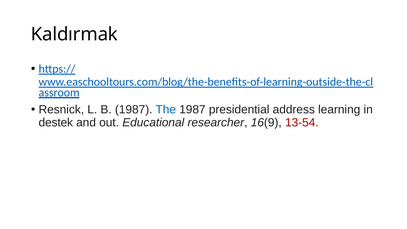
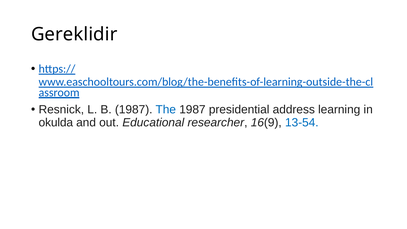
Kaldırmak: Kaldırmak -> Gereklidir (74, 34)
destek: destek -> okulda (56, 122)
13-54 colour: red -> blue (302, 122)
